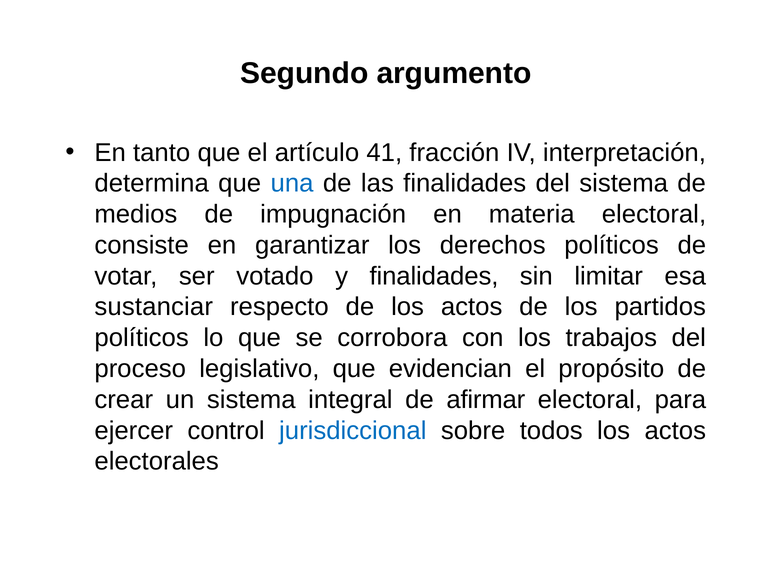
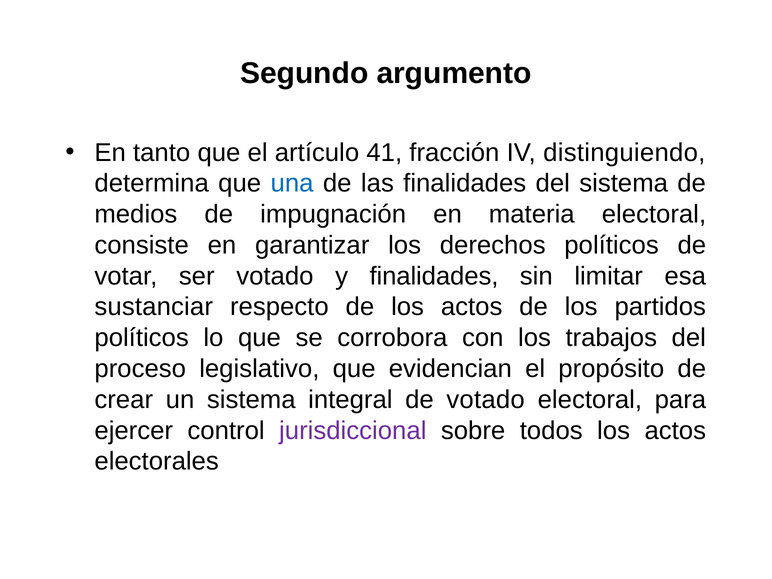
interpretación: interpretación -> distinguiendo (624, 153)
de afirmar: afirmar -> votado (486, 400)
jurisdiccional colour: blue -> purple (353, 431)
